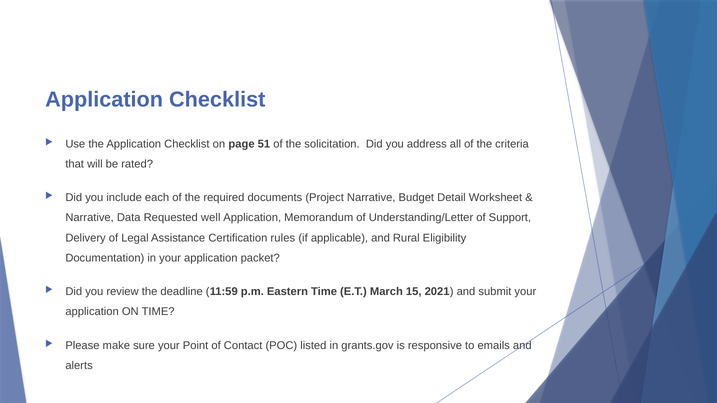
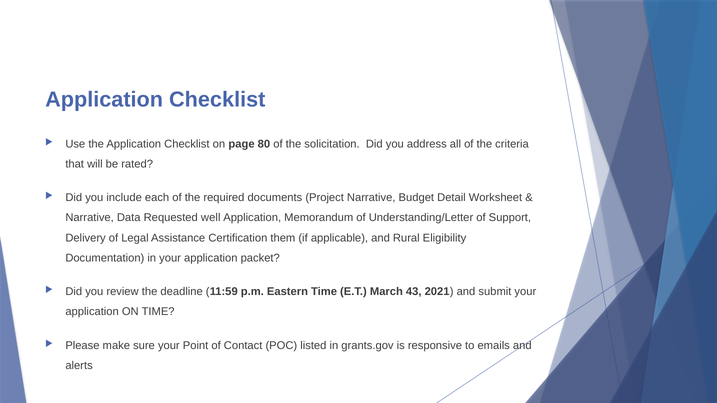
51: 51 -> 80 (264, 144)
rules: rules -> them (283, 238)
15: 15 -> 43 (414, 292)
